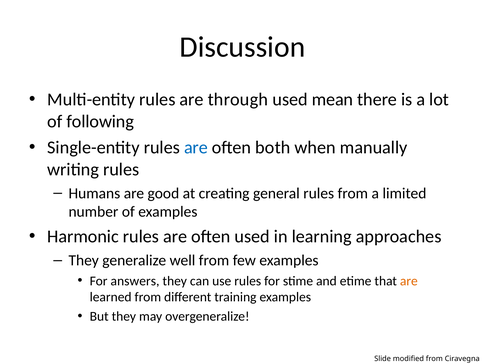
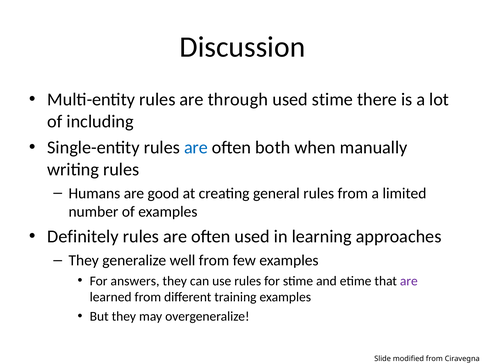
used mean: mean -> stime (332, 99)
following: following -> including (100, 121)
Harmonic: Harmonic -> Definitely (83, 236)
are colour: orange -> purple (409, 281)
